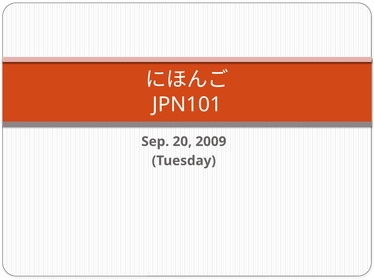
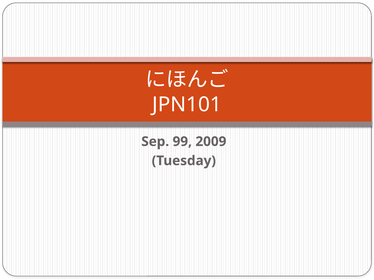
20: 20 -> 99 (182, 142)
